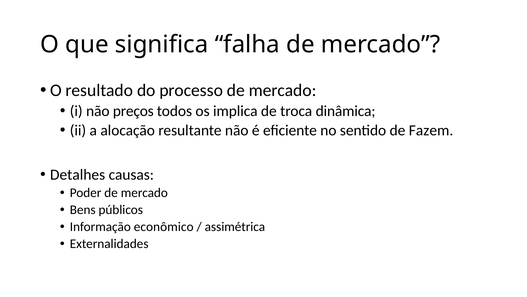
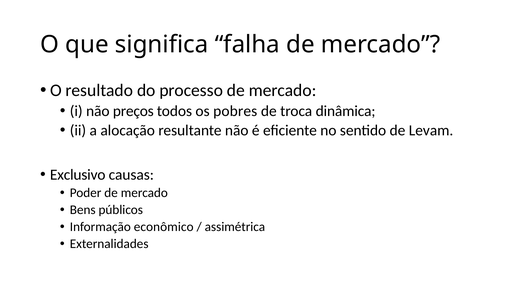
implica: implica -> pobres (235, 111)
Fazem: Fazem -> Levam (431, 130)
Detalhes: Detalhes -> Exclusivo (78, 174)
